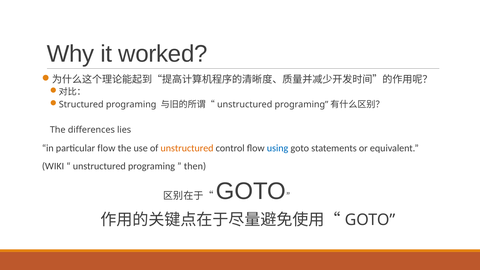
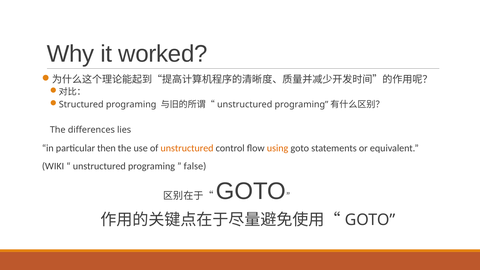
particular flow: flow -> then (106, 148)
using colour: blue -> orange (278, 148)
then: then -> false (195, 166)
